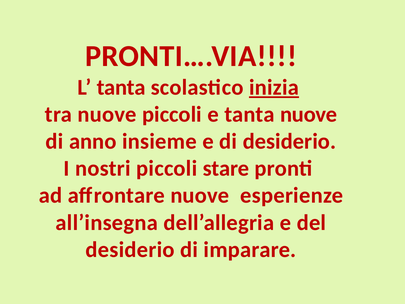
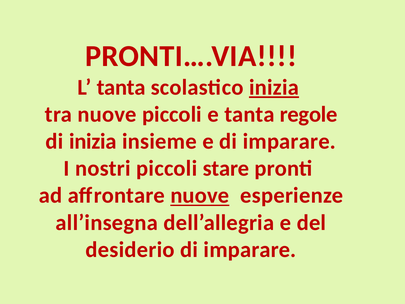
tanta nuove: nuove -> regole (309, 114)
di anno: anno -> inizia (93, 141)
e di desiderio: desiderio -> imparare (289, 141)
nuove underline: none -> present (200, 195)
